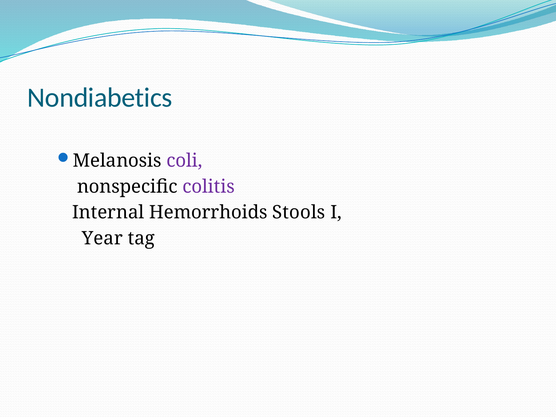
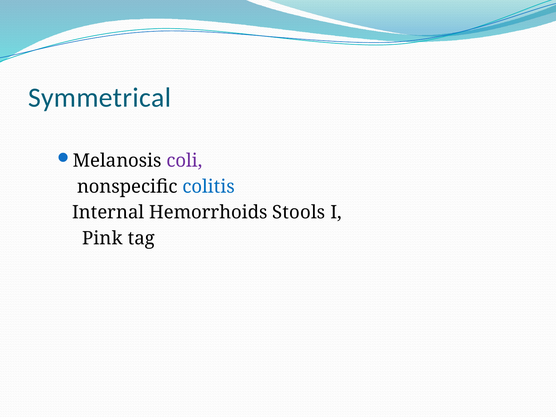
Nondiabetics: Nondiabetics -> Symmetrical (100, 98)
colitis colour: purple -> blue (209, 187)
Year: Year -> Pink (102, 238)
